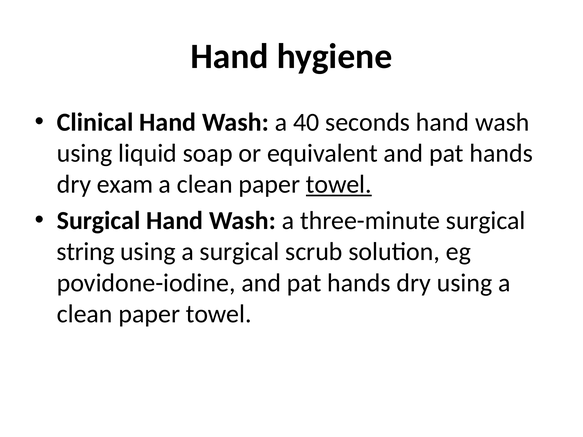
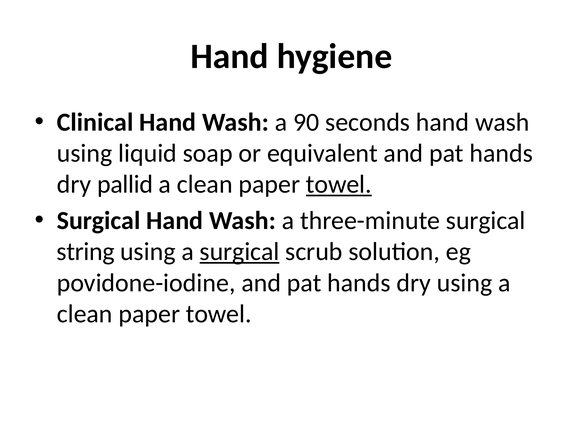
40: 40 -> 90 (306, 122)
exam: exam -> pallid (125, 185)
surgical underline: none -> present (240, 252)
